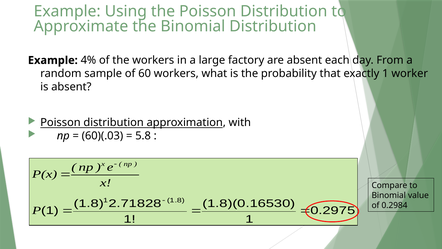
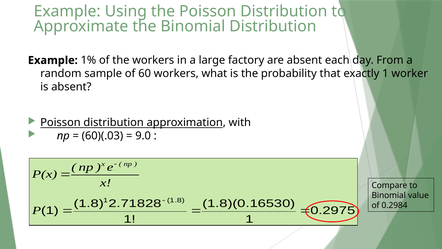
4%: 4% -> 1% (88, 60)
5.8: 5.8 -> 9.0 (143, 136)
